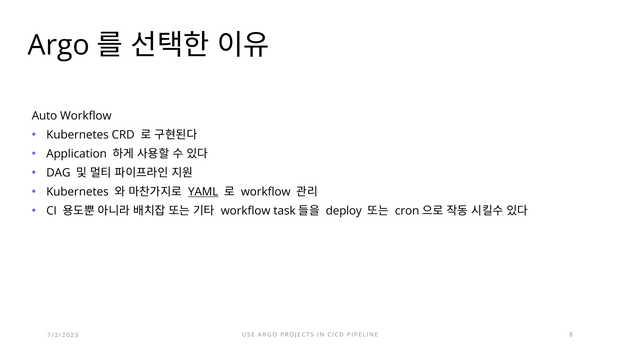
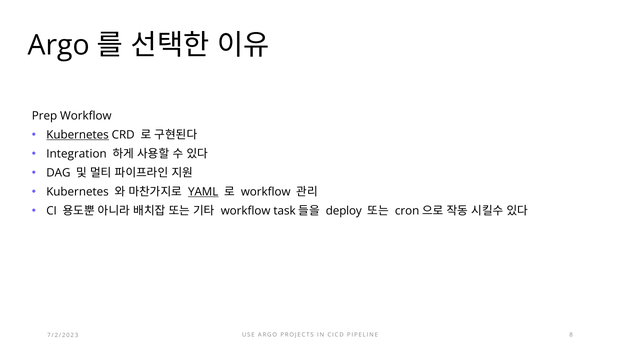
Auto: Auto -> Prep (44, 116)
Kubernetes underline: none -> present (78, 135)
Application: Application -> Integration (77, 154)
